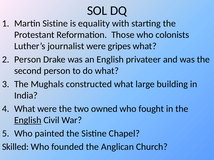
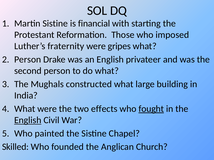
equality: equality -> financial (94, 23)
colonists: colonists -> imposed (172, 35)
journalist: journalist -> fraternity (66, 46)
owned: owned -> effects (104, 109)
fought underline: none -> present (151, 109)
